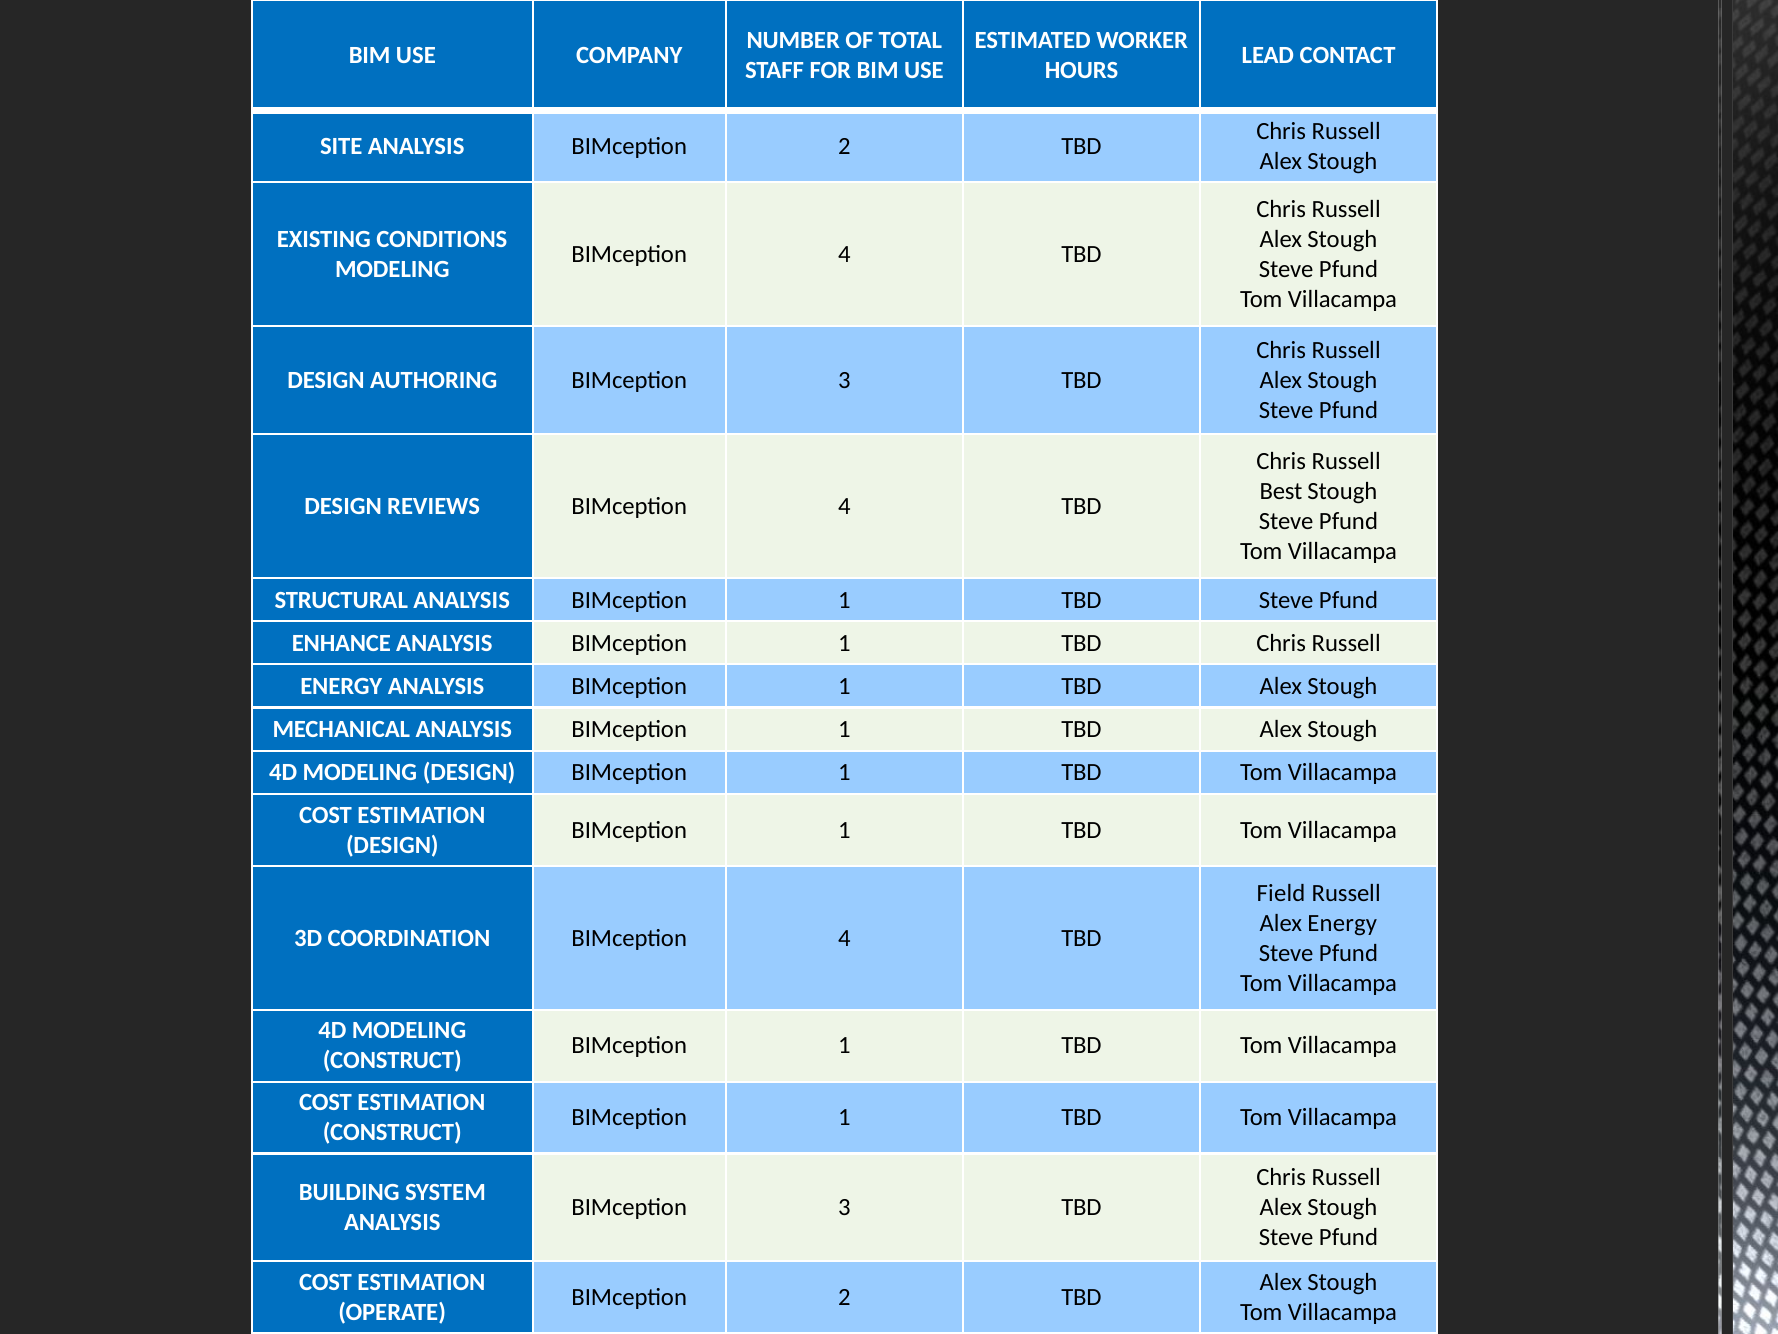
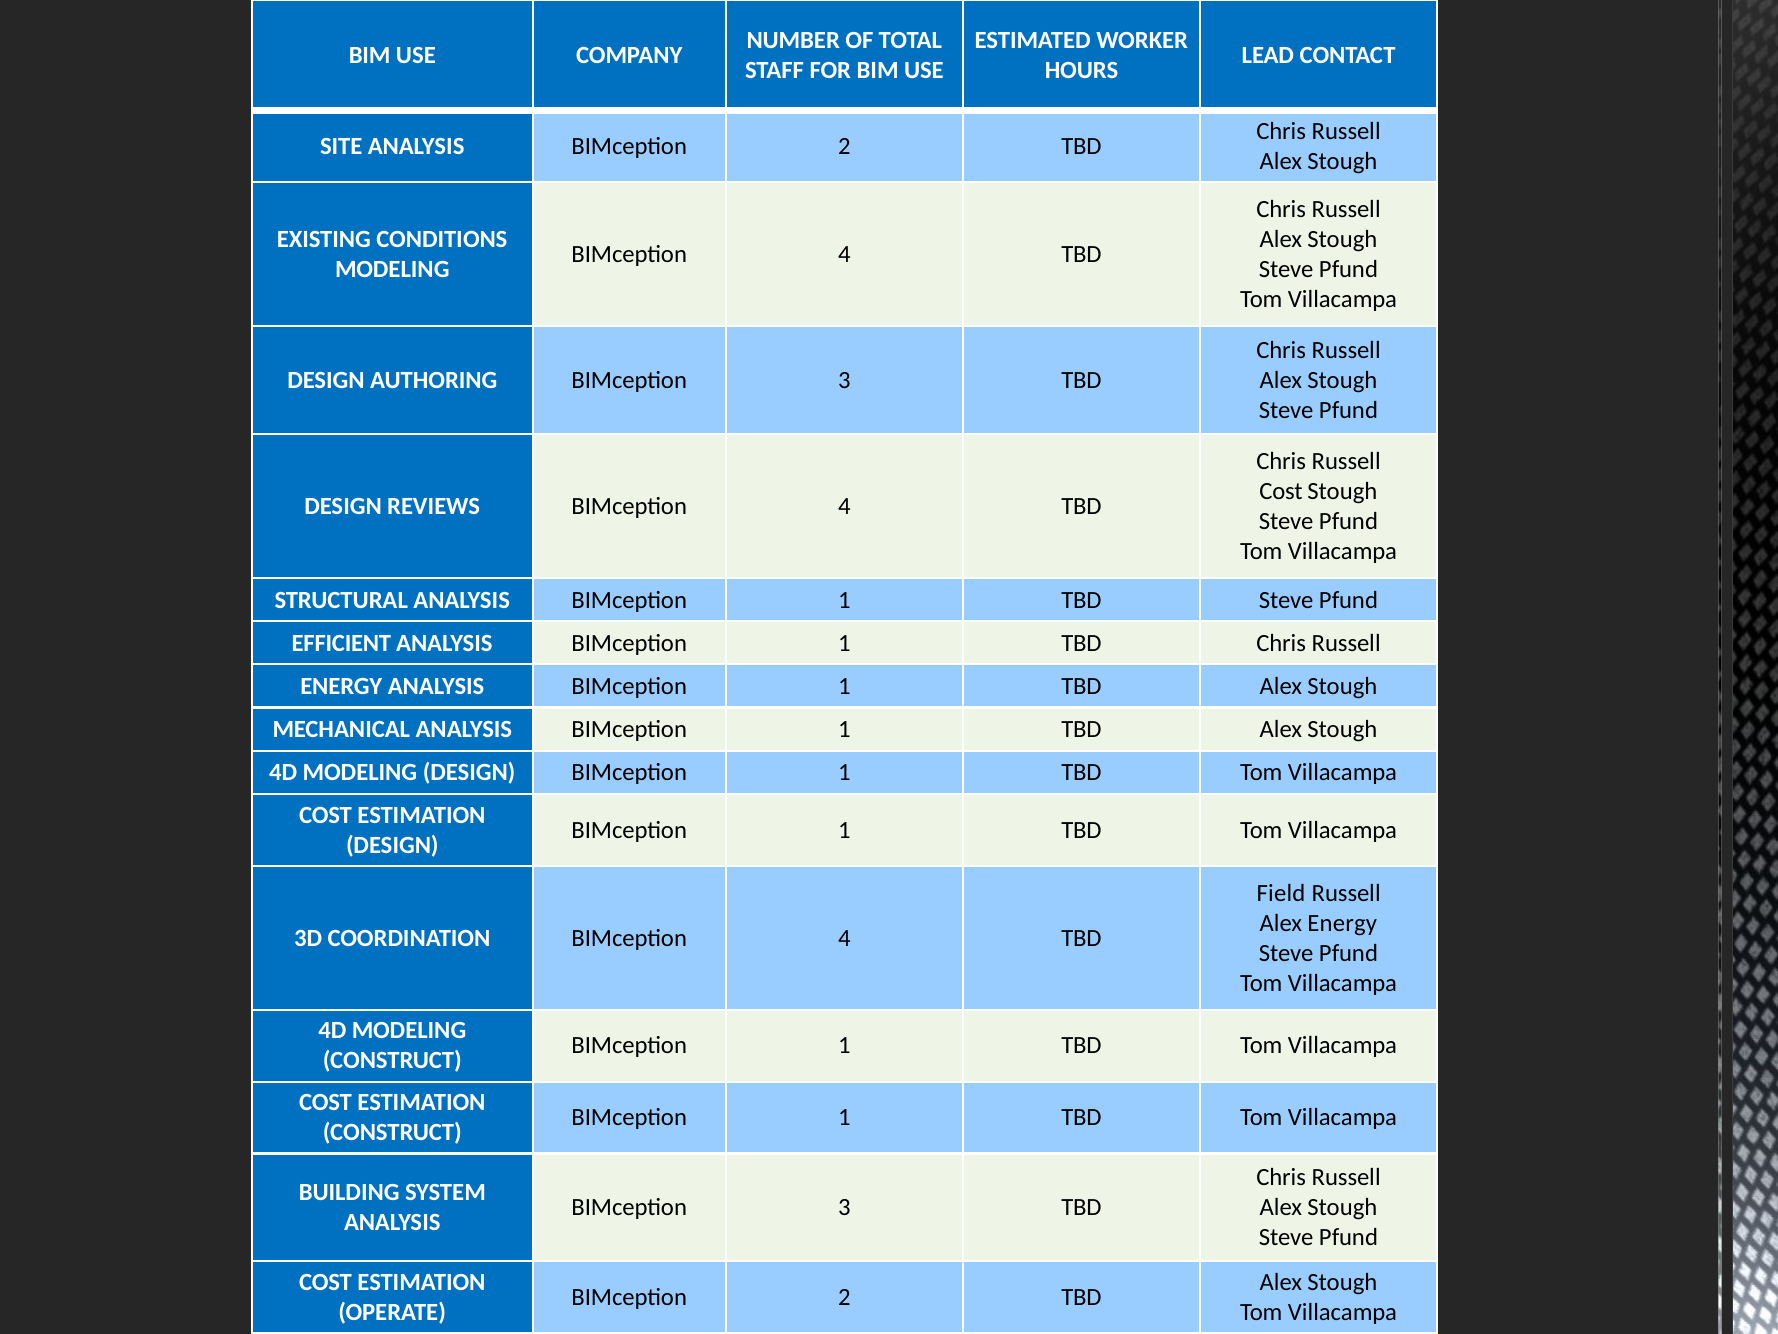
Best: Best -> Cost (1281, 491)
ENHANCE: ENHANCE -> EFFICIENT (341, 643)
